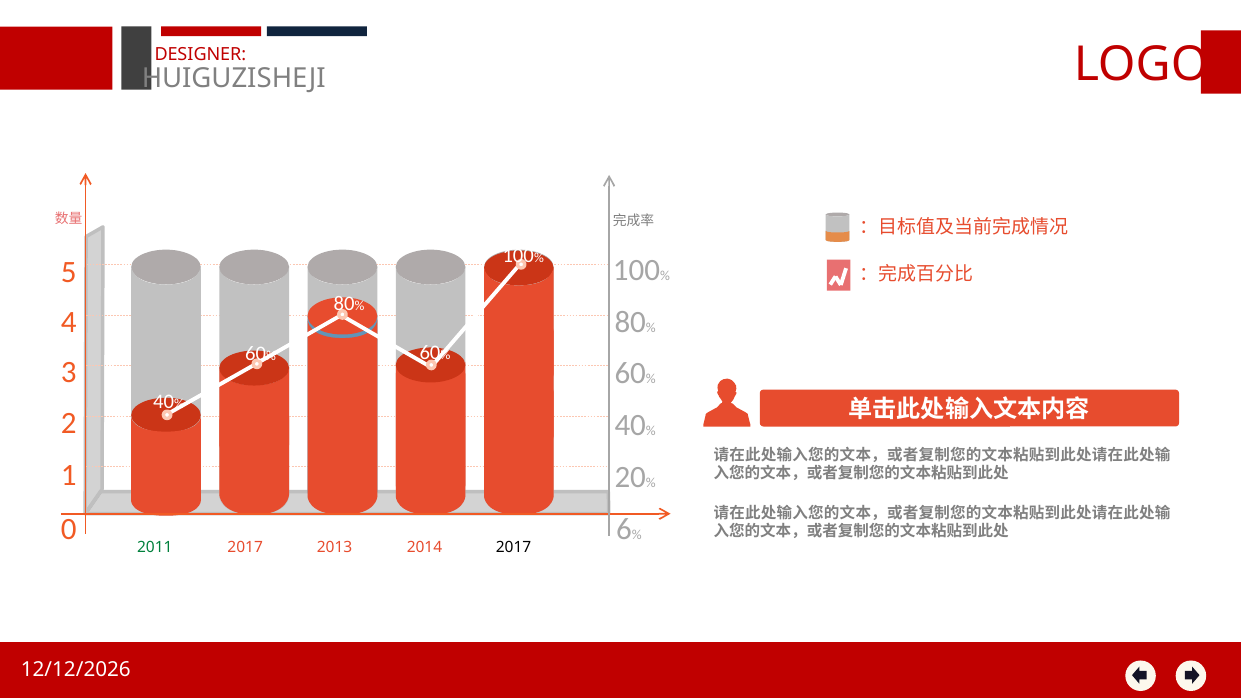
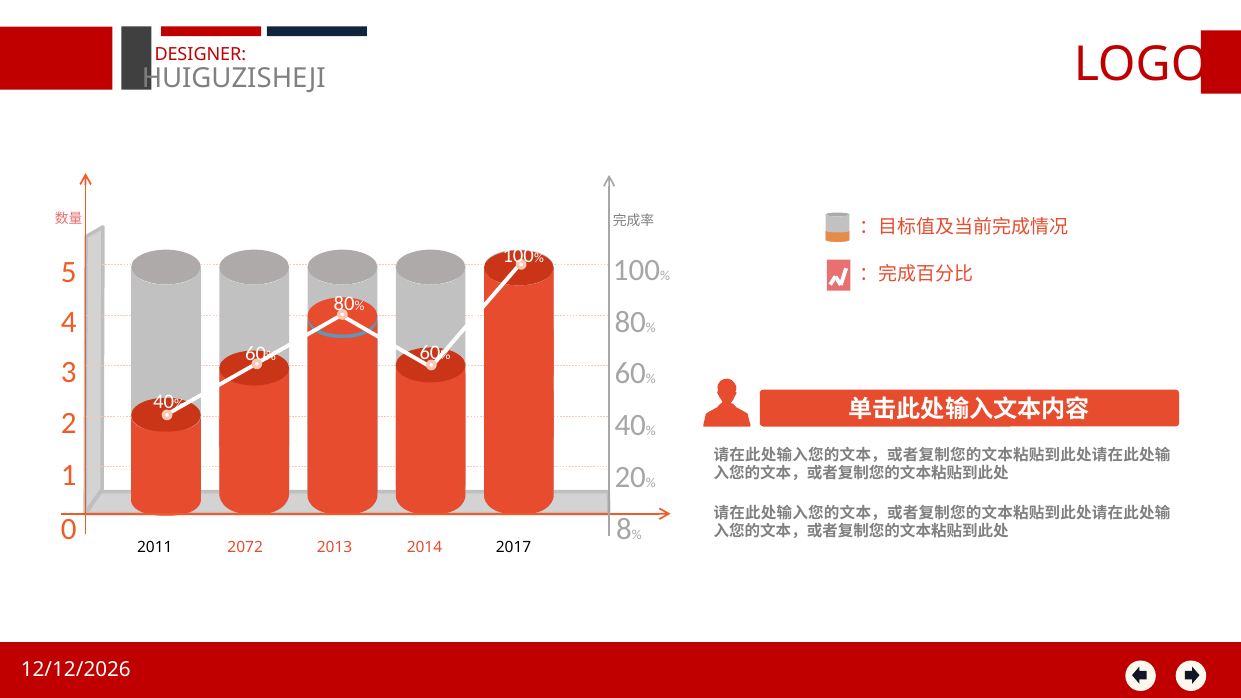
6: 6 -> 8 (624, 530)
2011 colour: green -> black (155, 547)
2017: 2017 -> 2072 (245, 547)
